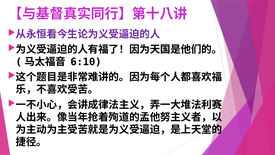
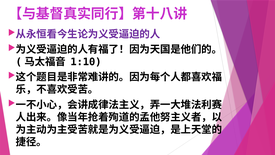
6:10: 6:10 -> 1:10 (86, 62)
